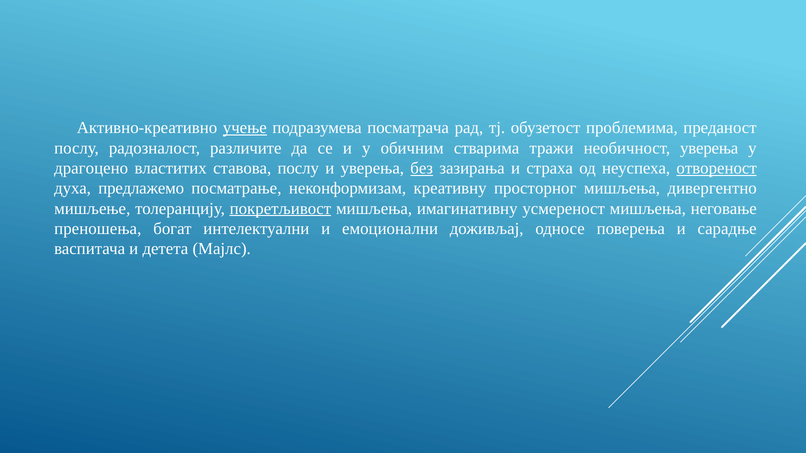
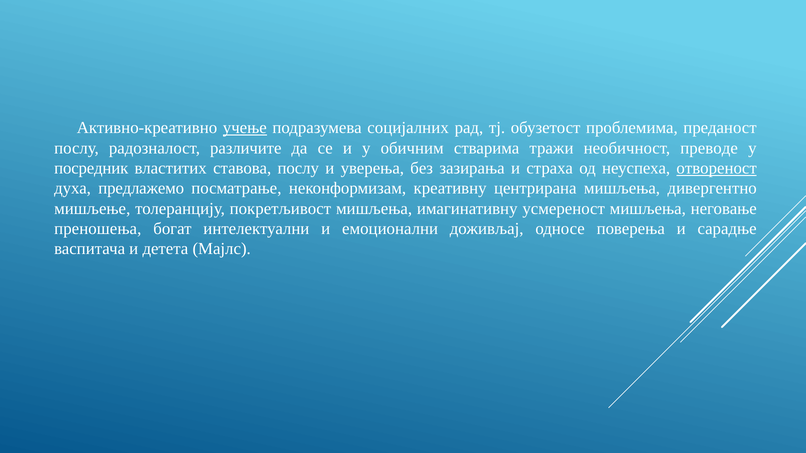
посматрача: посматрача -> социјалних (408, 128)
необичност уверења: уверења -> преводе (709, 148)
драгоцено: драгоцено -> посредник (91, 168)
без underline: present -> none (422, 168)
просторног: просторног -> центрирана (535, 189)
покретљивост underline: present -> none (280, 209)
